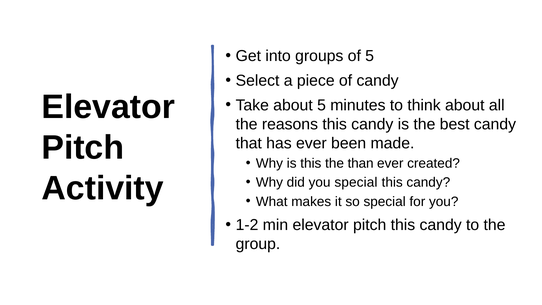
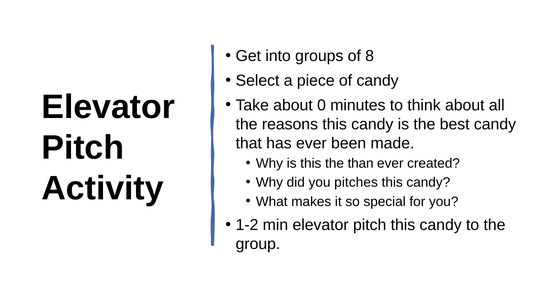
of 5: 5 -> 8 (370, 56)
about 5: 5 -> 0 (321, 105)
you special: special -> pitches (356, 182)
